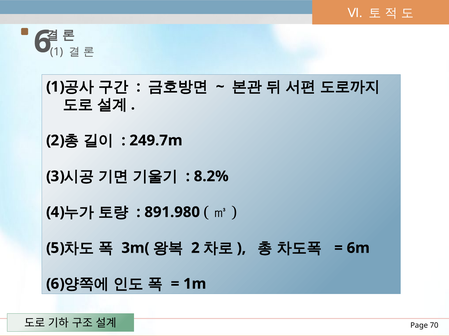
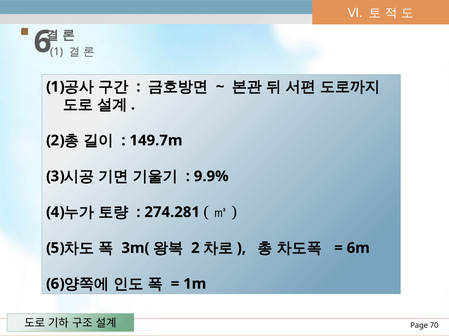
249.7m: 249.7m -> 149.7m (156, 141)
8.2%: 8.2% -> 9.9% (211, 177)
891.980: 891.980 -> 274.281 (172, 213)
